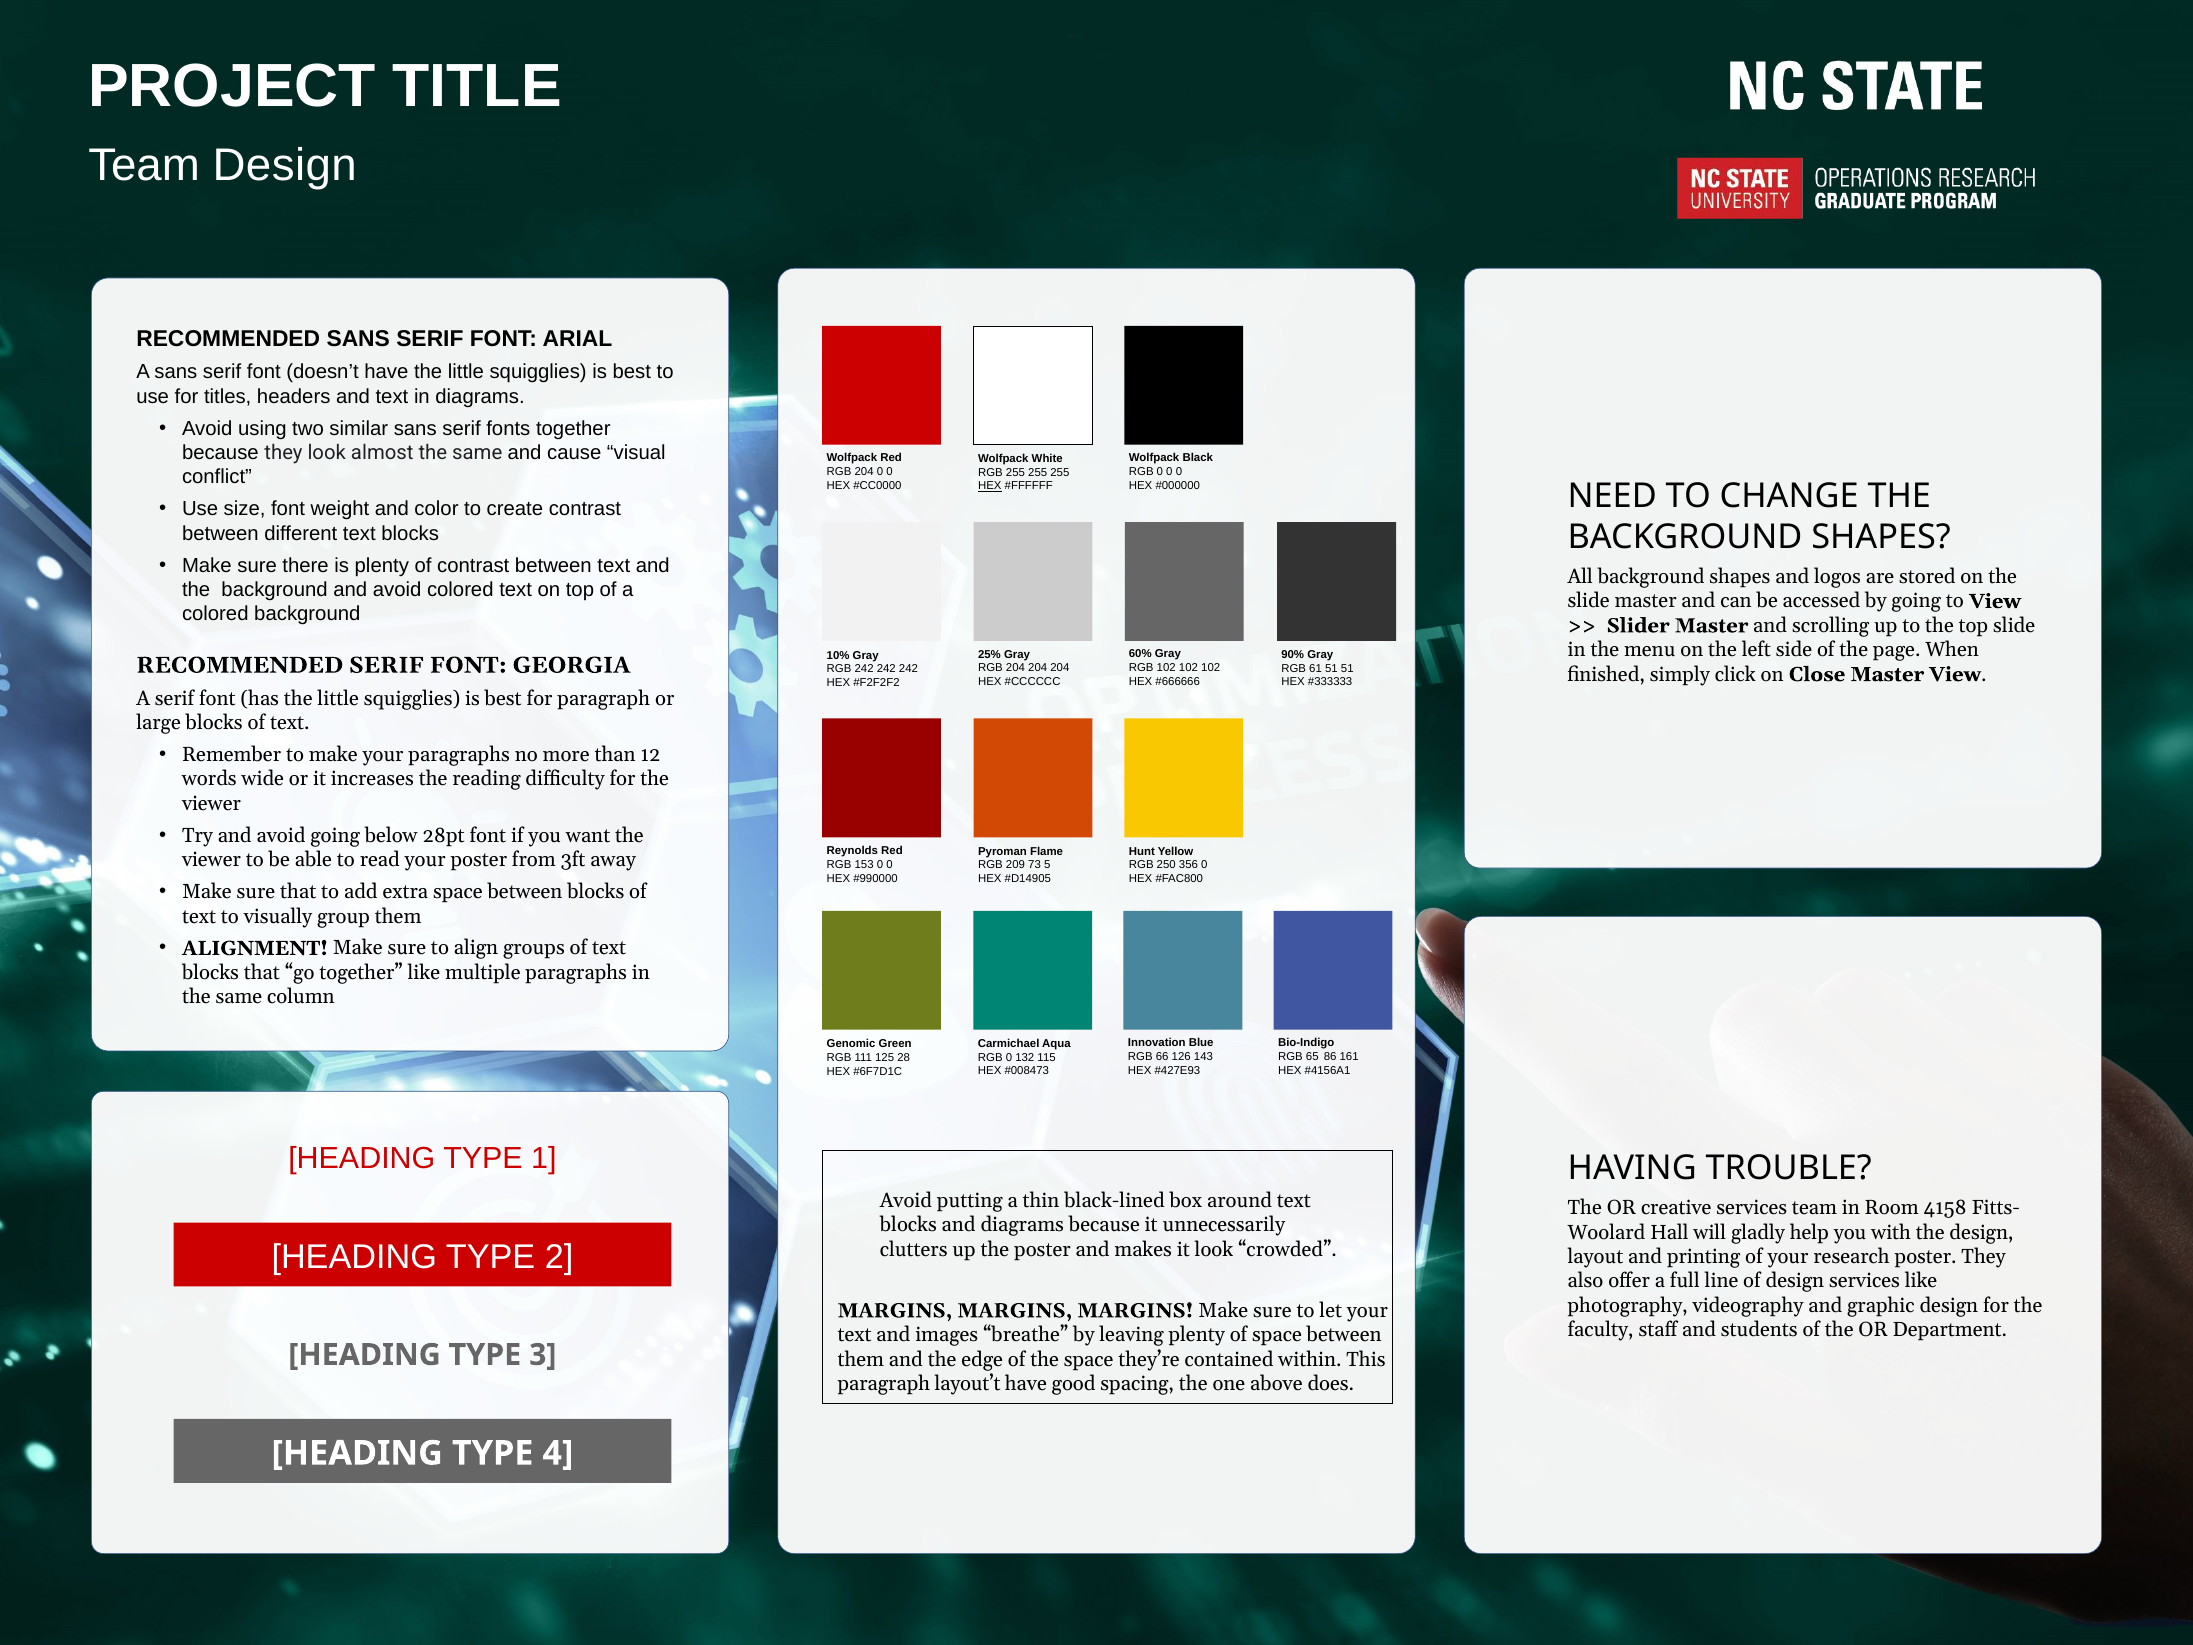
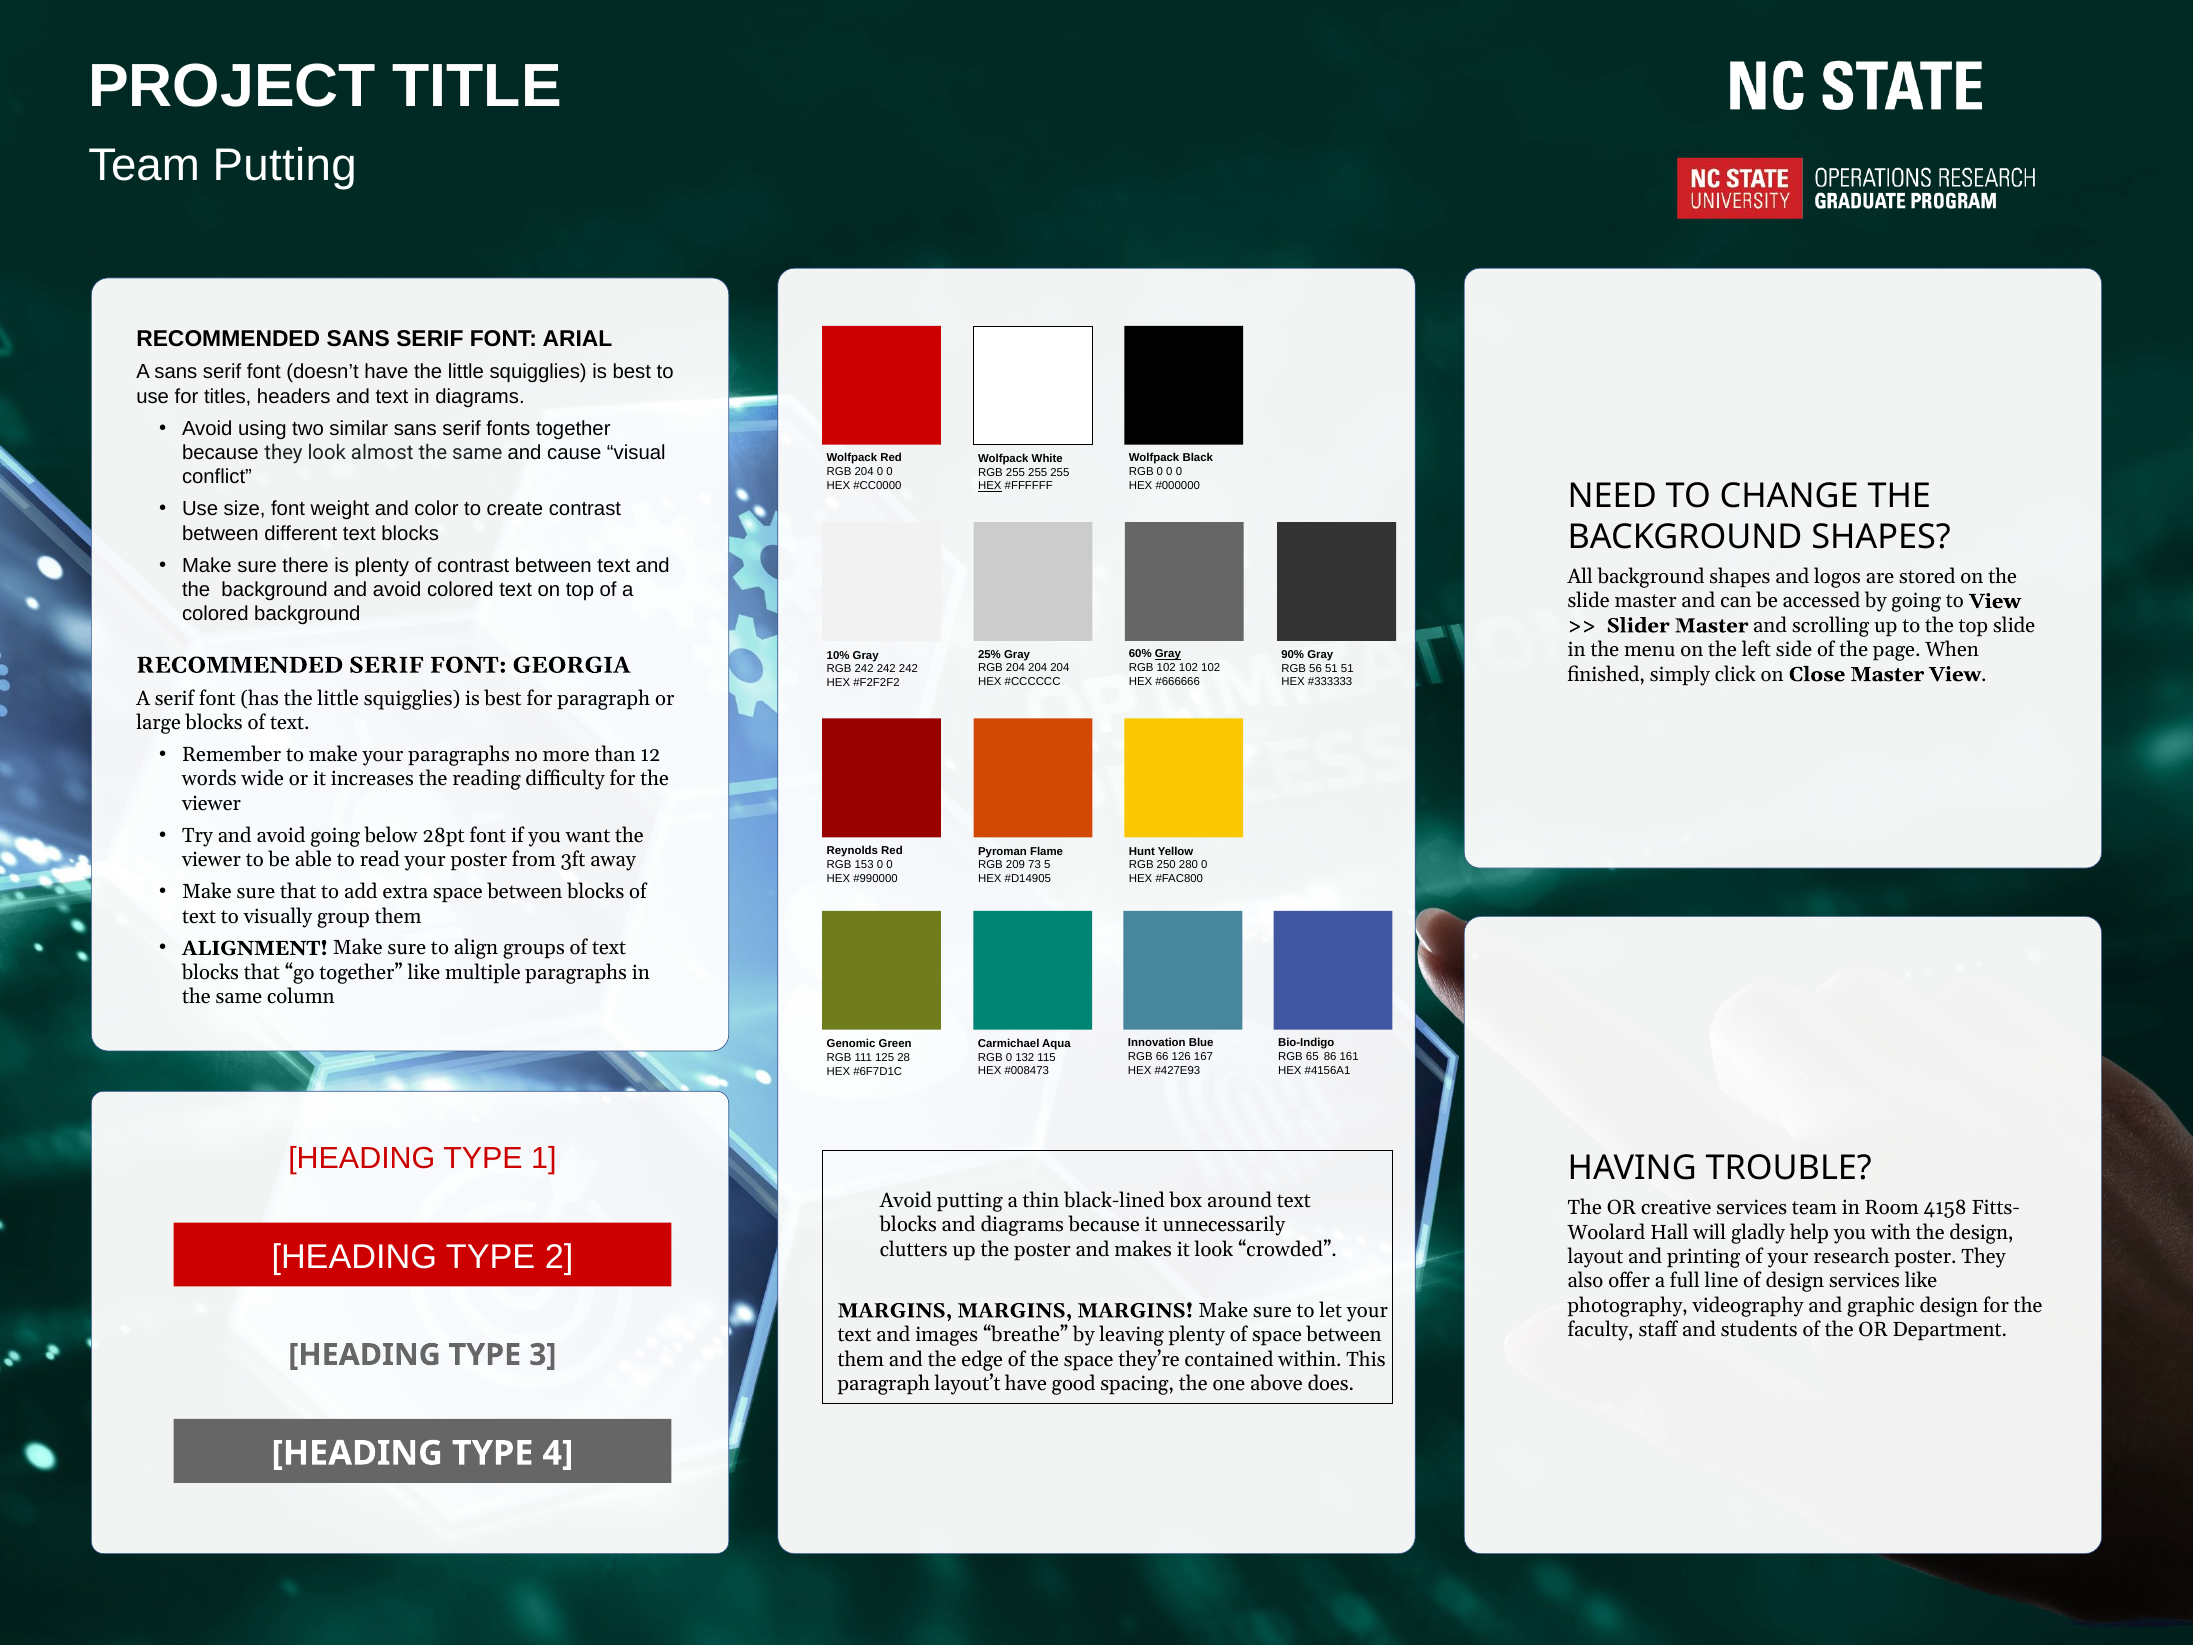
Team Design: Design -> Putting (285, 166)
Gray underline: none -> present (1168, 654)
61: 61 -> 56 (1316, 668)
356: 356 -> 280 (1188, 865)
143: 143 -> 167 (1203, 1057)
